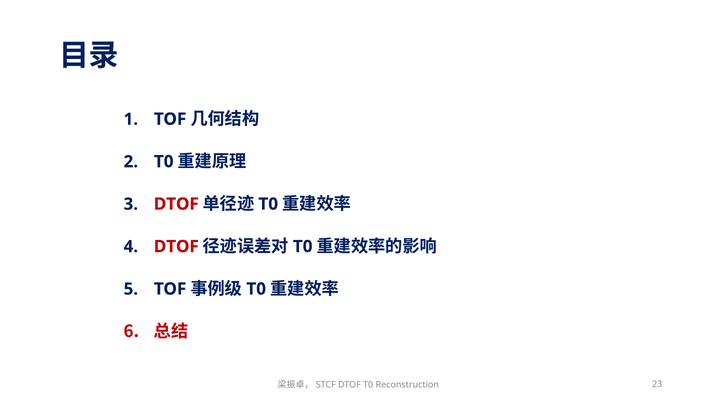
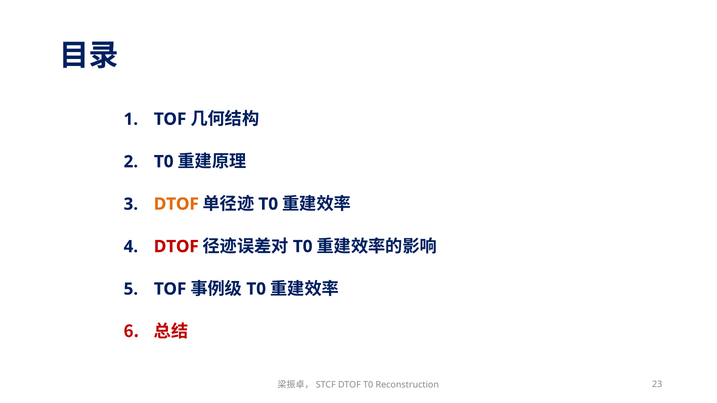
DTOF colour: red -> orange (176, 204)
